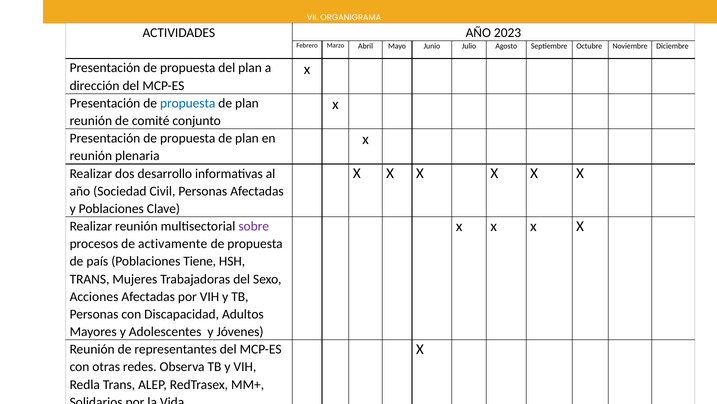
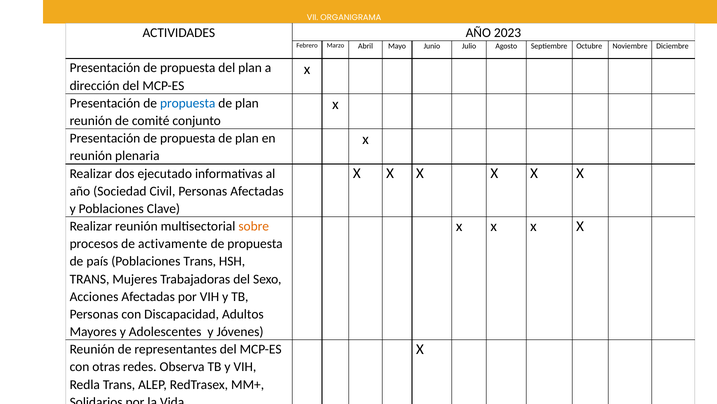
desarrollo: desarrollo -> ejecutado (165, 173)
sobre colour: purple -> orange (254, 226)
Poblaciones Tiene: Tiene -> Trans (200, 261)
